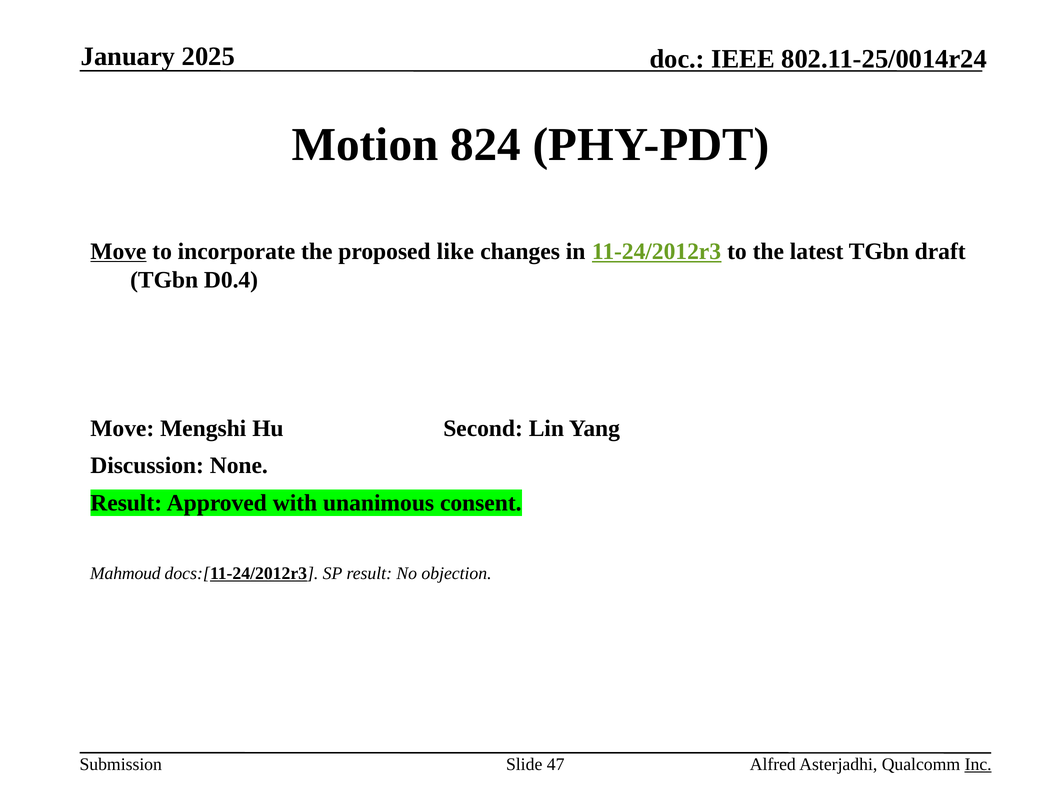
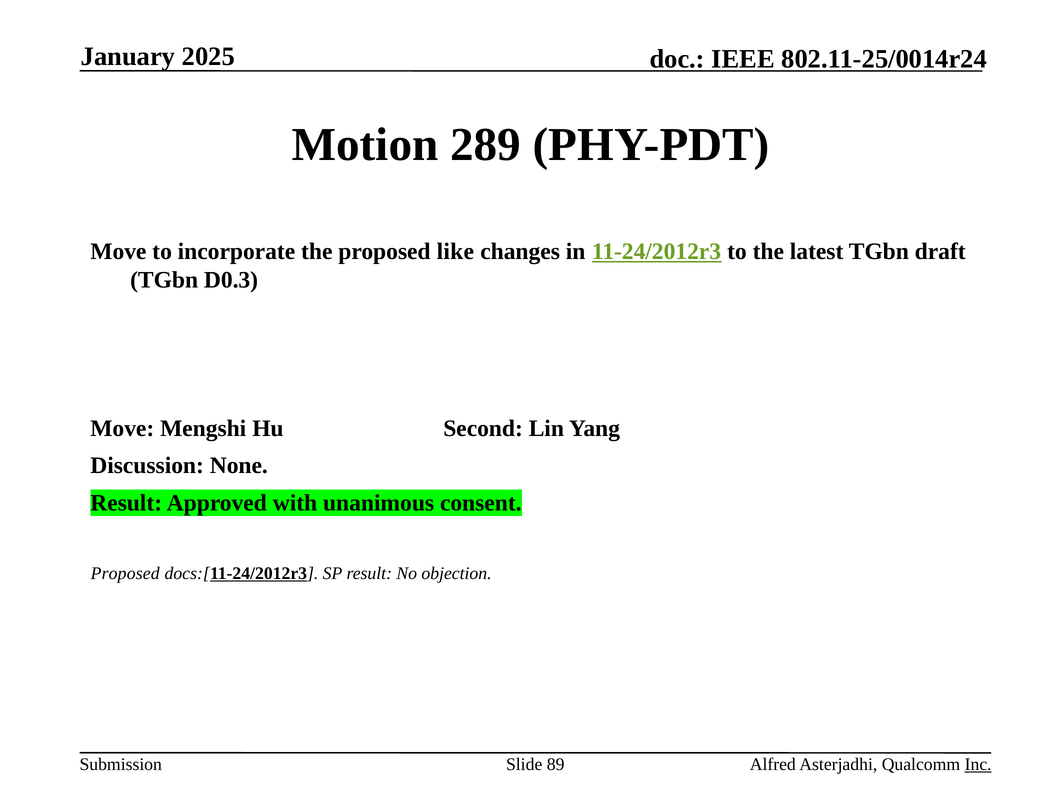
824: 824 -> 289 (486, 145)
Move underline: present -> none (118, 251)
D0.4: D0.4 -> D0.3 (231, 280)
Mahmoud: Mahmoud -> Proposed (125, 573)
47: 47 -> 89 (556, 764)
